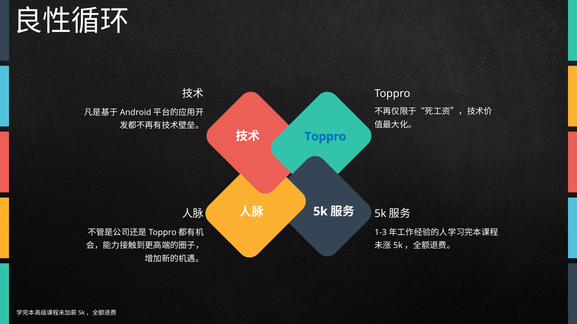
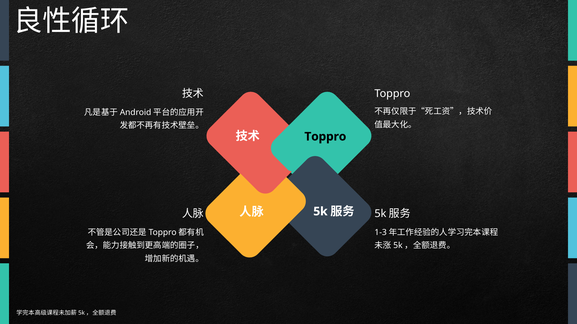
Toppro colour: blue -> black (325, 137)
